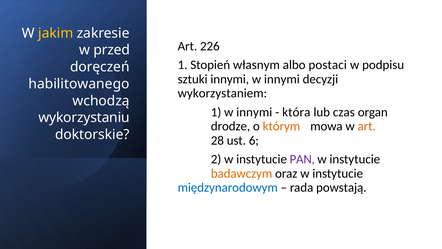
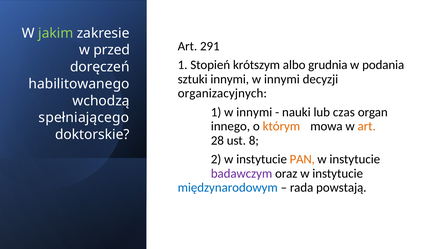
jakim colour: yellow -> light green (56, 33)
226: 226 -> 291 (210, 46)
własnym: własnym -> krótszym (257, 65)
postaci: postaci -> grudnia (328, 65)
podpisu: podpisu -> podania (383, 65)
wykorzystaniem: wykorzystaniem -> organizacyjnych (222, 93)
która: która -> nauki (296, 112)
wykorzystaniu: wykorzystaniu -> spełniającego (84, 118)
drodze: drodze -> innego (230, 126)
6: 6 -> 8 (254, 140)
PAN colour: purple -> orange (302, 159)
badawczym colour: orange -> purple (242, 173)
